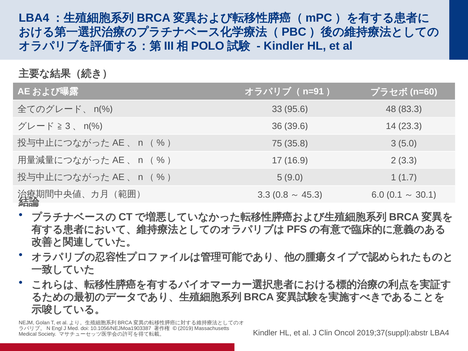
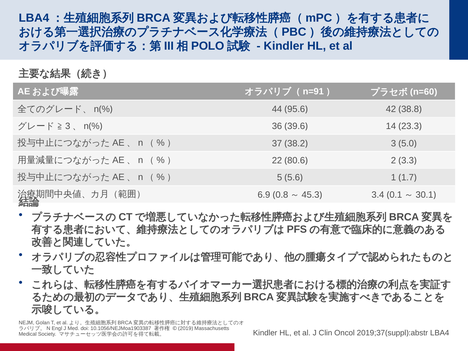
33: 33 -> 44 (277, 109)
48: 48 -> 42 (391, 109)
83.3: 83.3 -> 38.8 (410, 109)
75: 75 -> 37 (277, 143)
35.8: 35.8 -> 38.2 (296, 143)
17: 17 -> 22 (277, 161)
16.9: 16.9 -> 80.6 (296, 161)
9.0: 9.0 -> 5.6 (294, 178)
3.3: 3.3 -> 6.9 (264, 195)
6.0: 6.0 -> 3.4 (378, 195)
